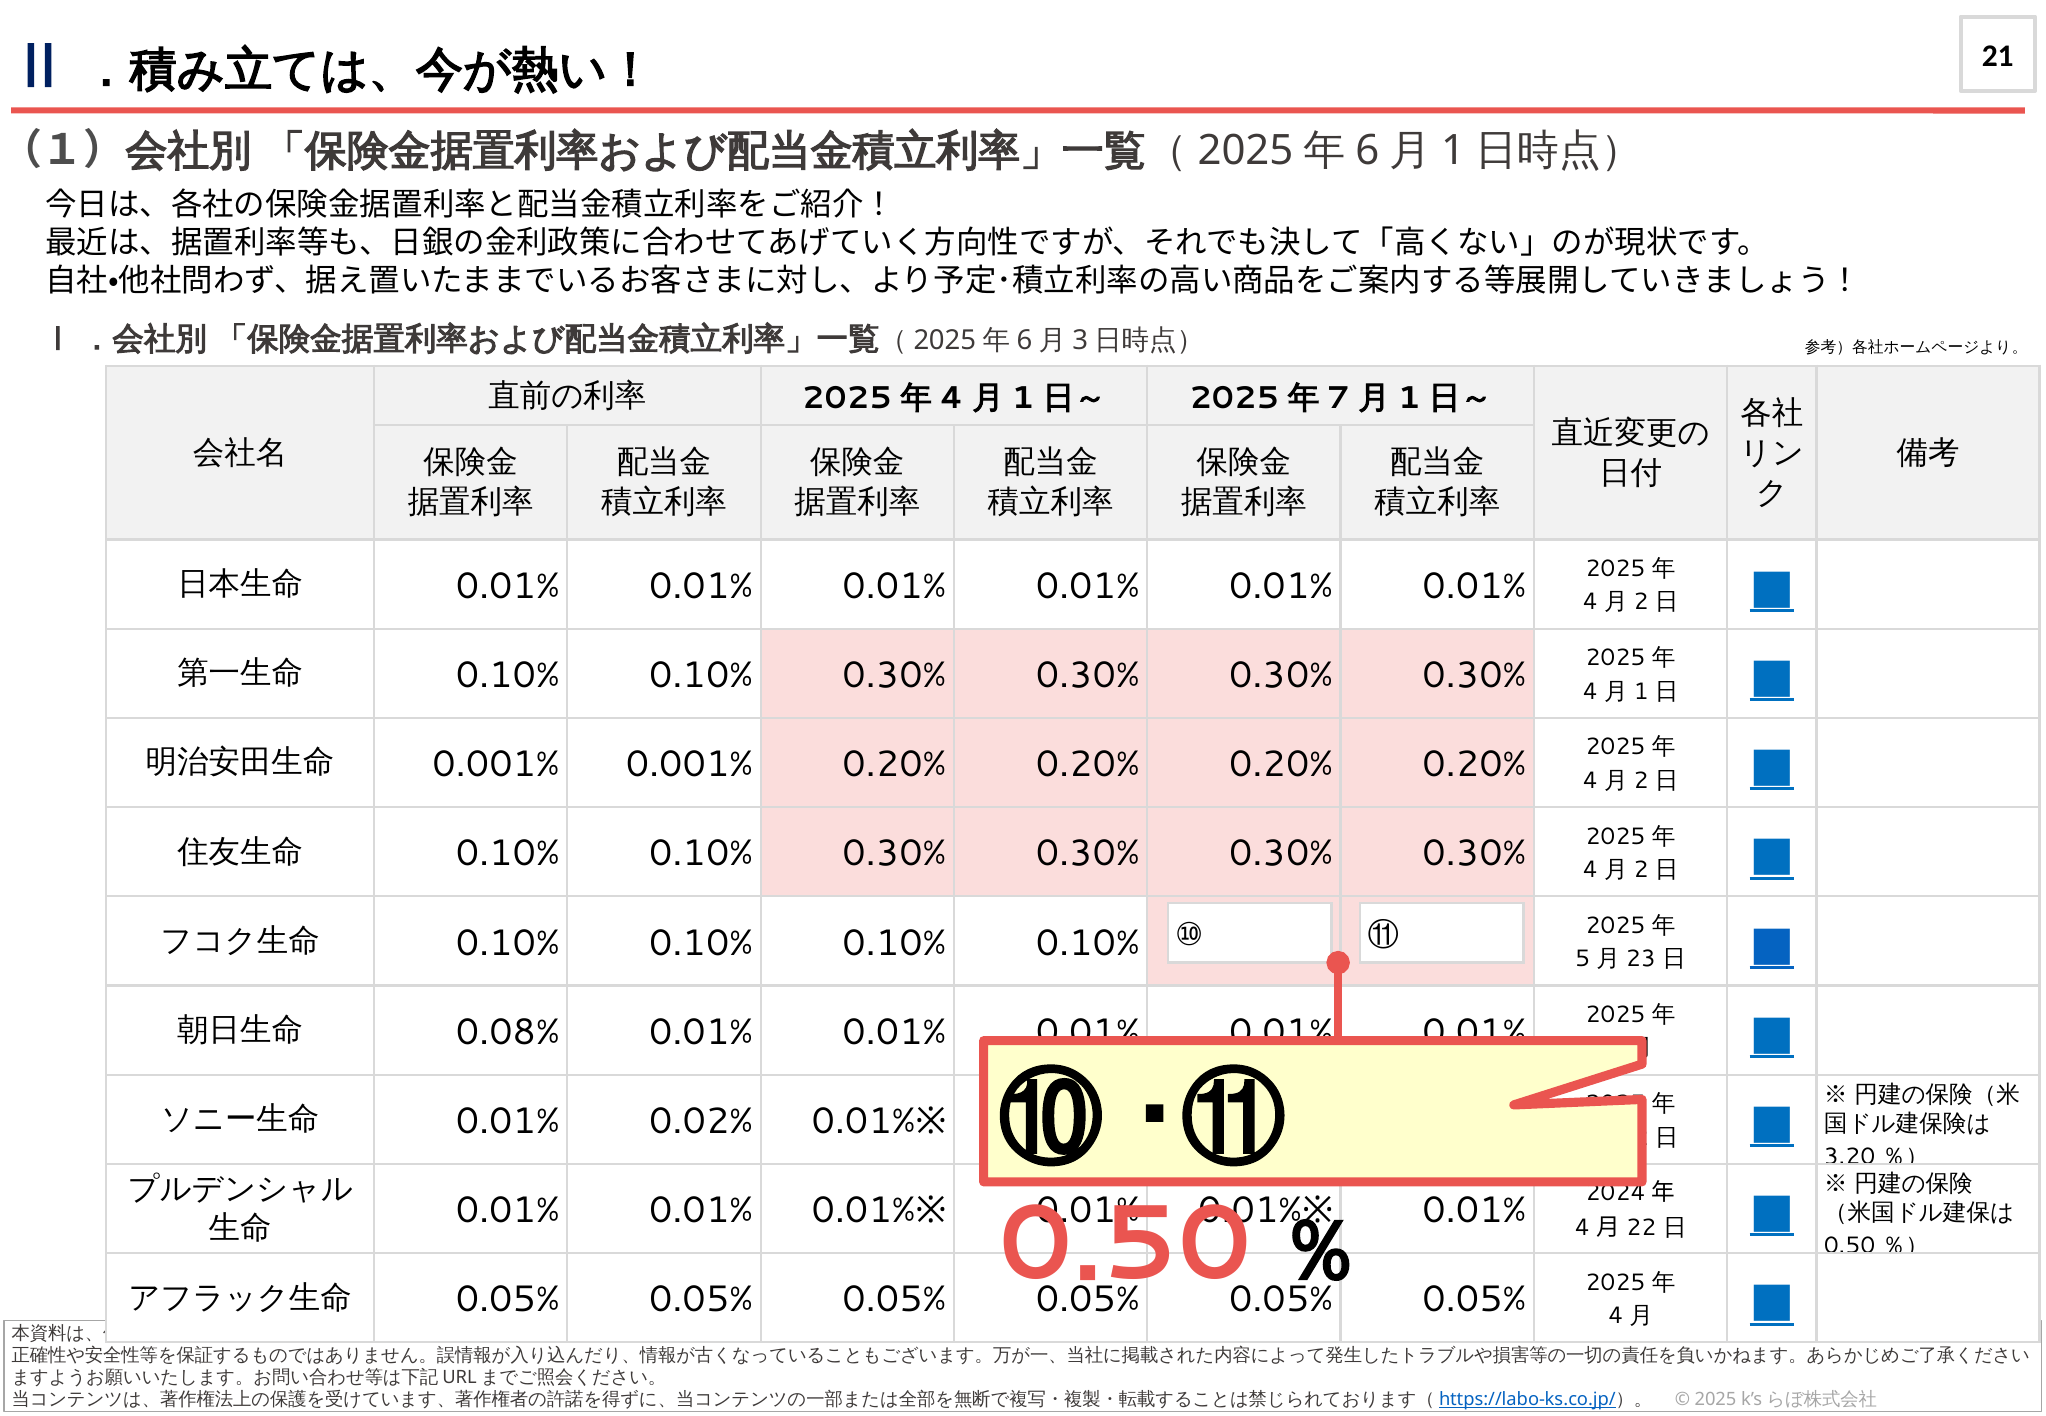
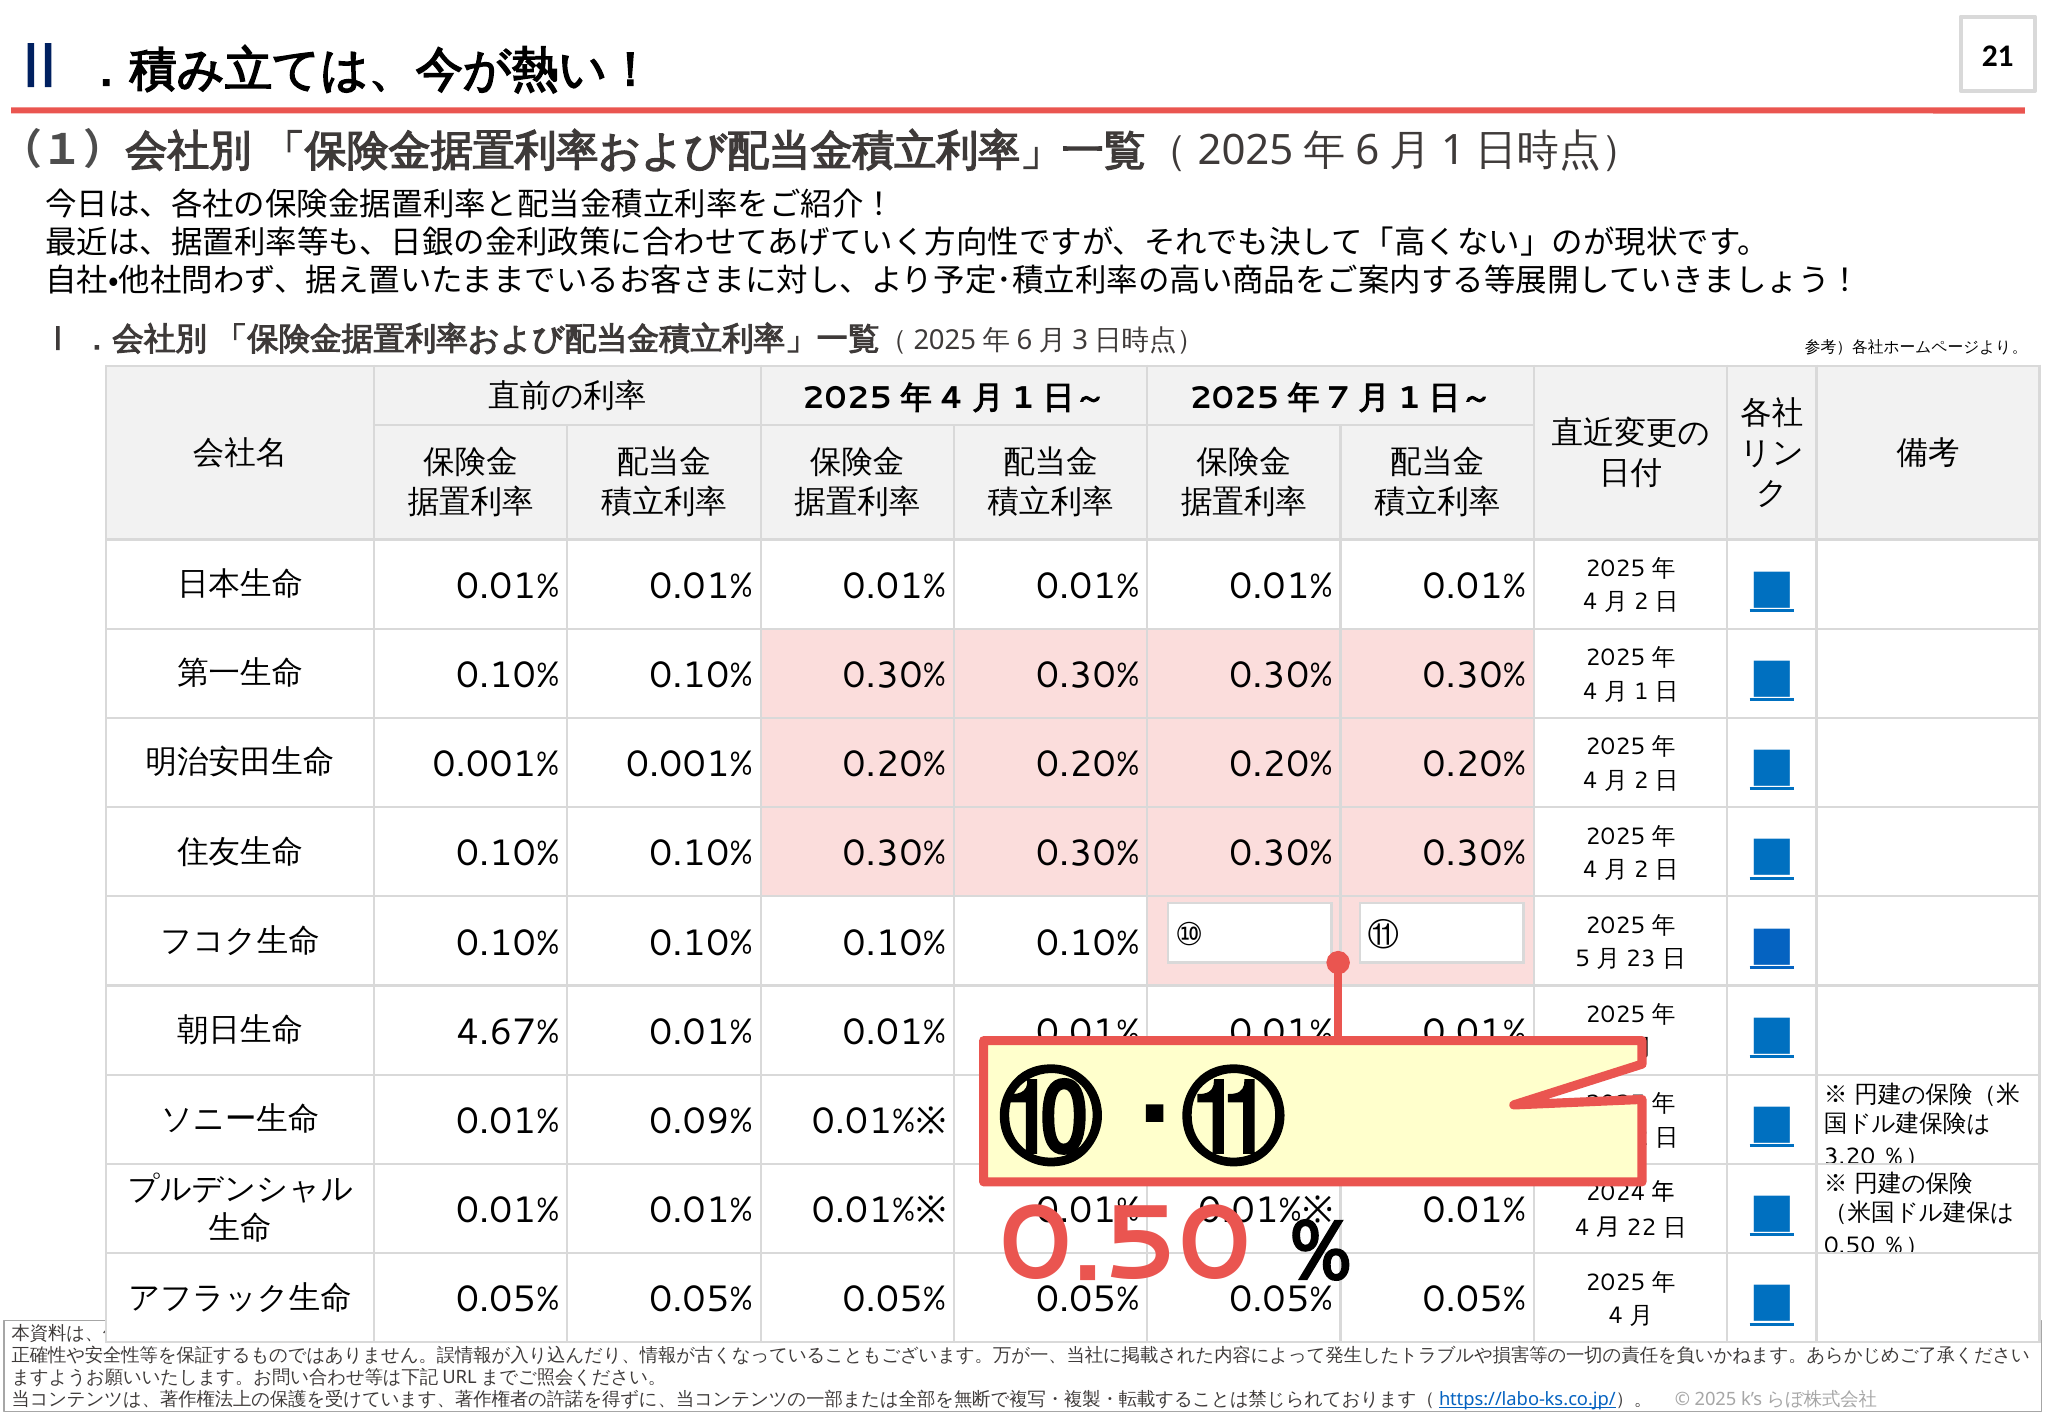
0.08%: 0.08% -> 4.67% (508, 1032)
0.02%: 0.02% -> 0.09% (701, 1122)
